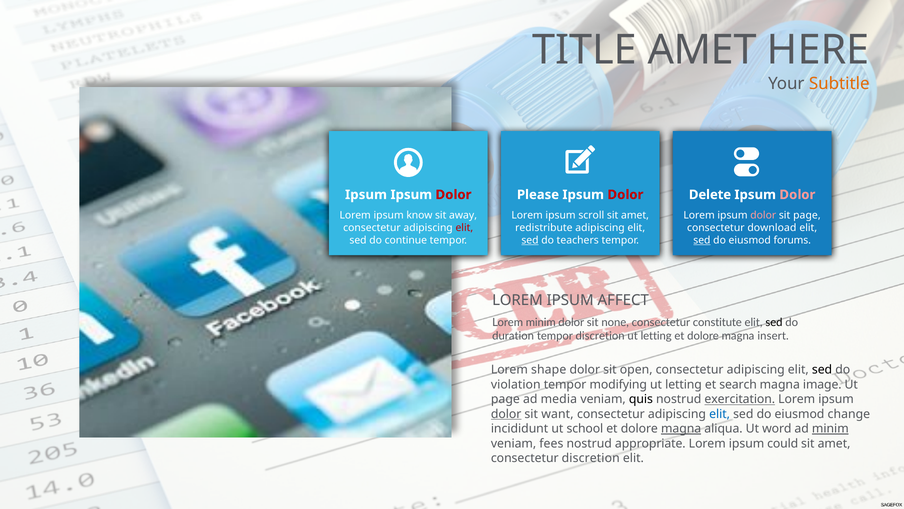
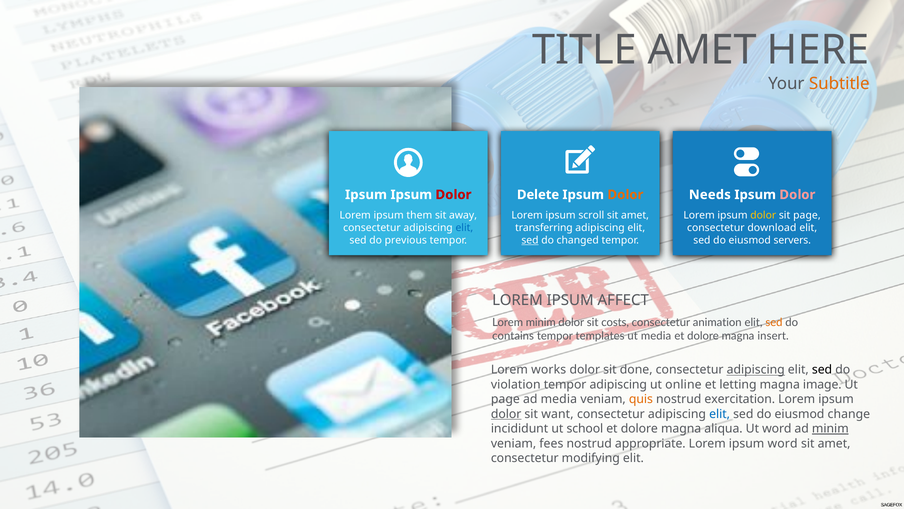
Please: Please -> Delete (538, 195)
Dolor colour: red -> orange (625, 195)
Delete: Delete -> Needs (710, 195)
know: know -> them (419, 215)
dolor colour: pink -> yellow (763, 215)
elit colour: red -> blue (464, 228)
redistribute: redistribute -> transferring (544, 228)
continue: continue -> previous (406, 240)
teachers: teachers -> changed (578, 240)
sed underline: present -> none (702, 240)
forums: forums -> servers (792, 240)
none: none -> costs (615, 322)
constitute: constitute -> animation (717, 322)
sed colour: black -> orange (774, 322)
duration: duration -> contains (513, 336)
tempor discretion: discretion -> templates (600, 336)
letting: letting -> media (656, 336)
shape: shape -> works (549, 370)
open: open -> done (636, 370)
adipiscing underline: none -> present (756, 370)
tempor modifying: modifying -> adipiscing (618, 384)
letting: letting -> online (683, 384)
search: search -> letting (738, 384)
quis colour: black -> orange (641, 399)
exercitation underline: present -> none (740, 399)
magna underline: present -> none (681, 428)
ipsum could: could -> word (783, 443)
consectetur discretion: discretion -> modifying (591, 458)
